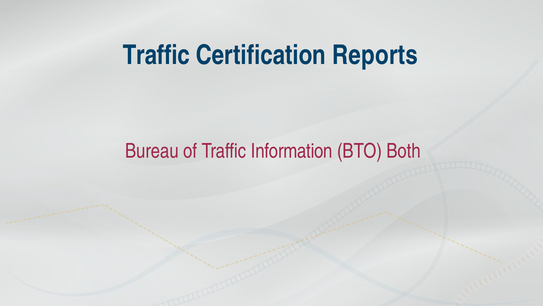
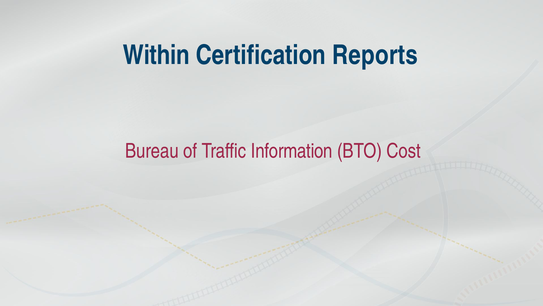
Traffic: Traffic -> Within (156, 55)
Both: Both -> Cost (404, 151)
